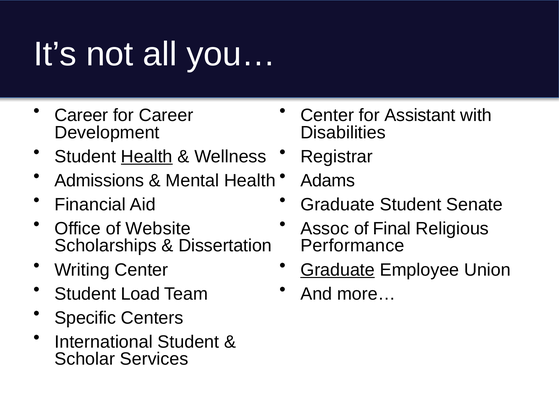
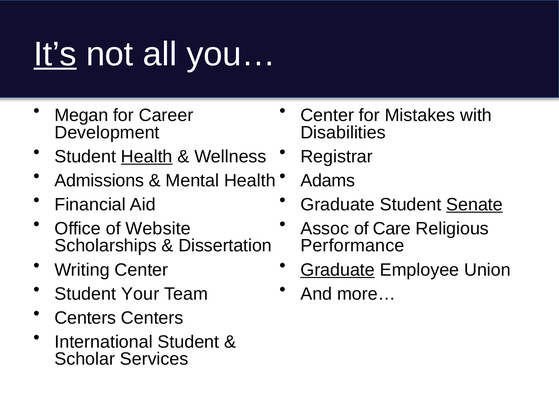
It’s underline: none -> present (55, 54)
Career: Career -> Megan (81, 115)
Assistant: Assistant -> Mistakes (420, 115)
Senate underline: none -> present (475, 205)
Final: Final -> Care (392, 229)
Load: Load -> Your (140, 294)
Specific: Specific -> Centers (85, 318)
